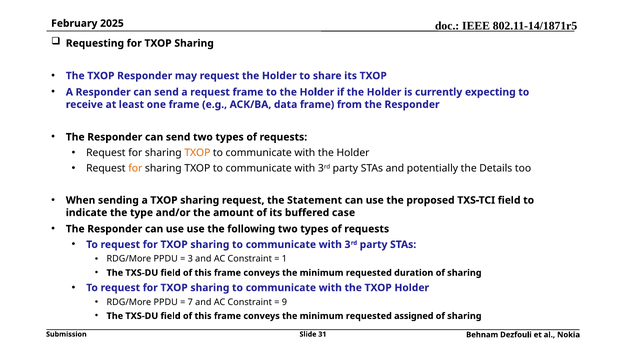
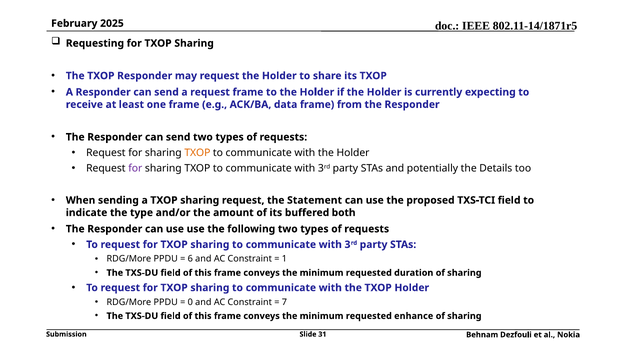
for colour: orange -> purple (135, 168)
case: case -> both (344, 213)
3: 3 -> 6 (190, 259)
7: 7 -> 0 (190, 302)
9: 9 -> 7 (284, 302)
assigned: assigned -> enhance (414, 316)
